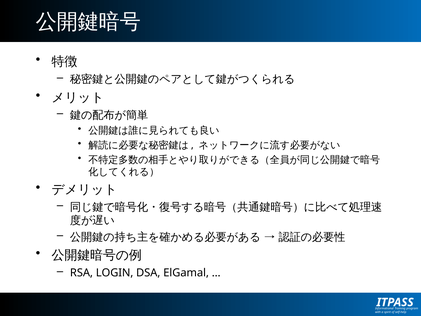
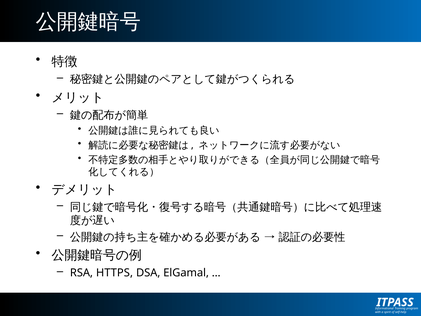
LOGIN: LOGIN -> HTTPS (115, 273)
